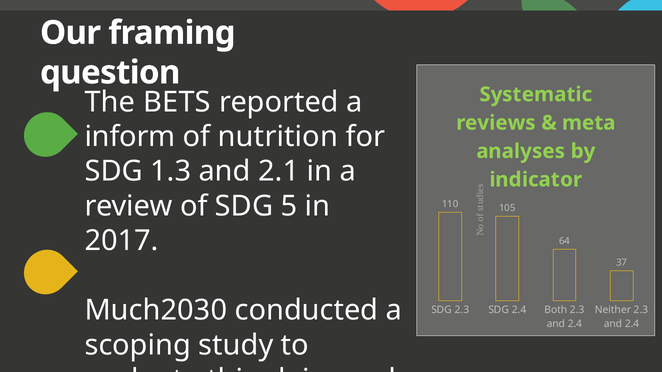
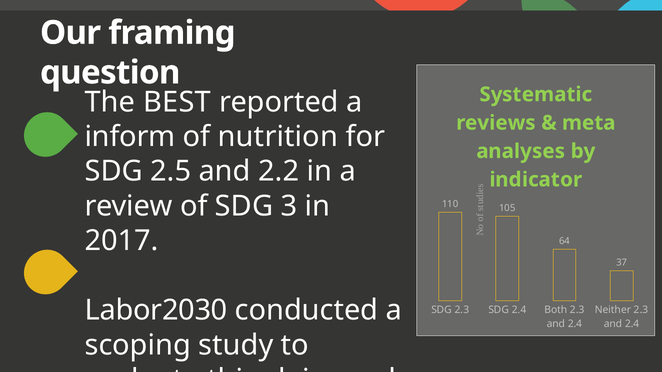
BETS: BETS -> BEST (177, 102)
1.3: 1.3 -> 2.5 (171, 172)
2.1: 2.1 -> 2.2 (279, 172)
5: 5 -> 3 (289, 206)
Much2030: Much2030 -> Labor2030 (156, 311)
